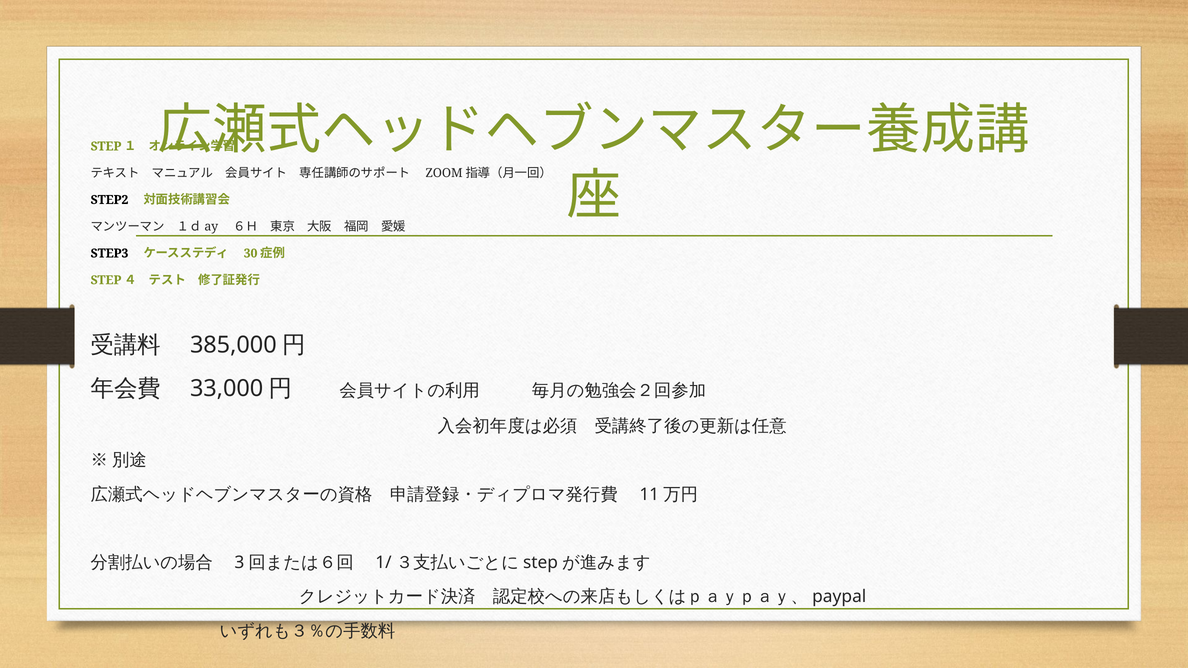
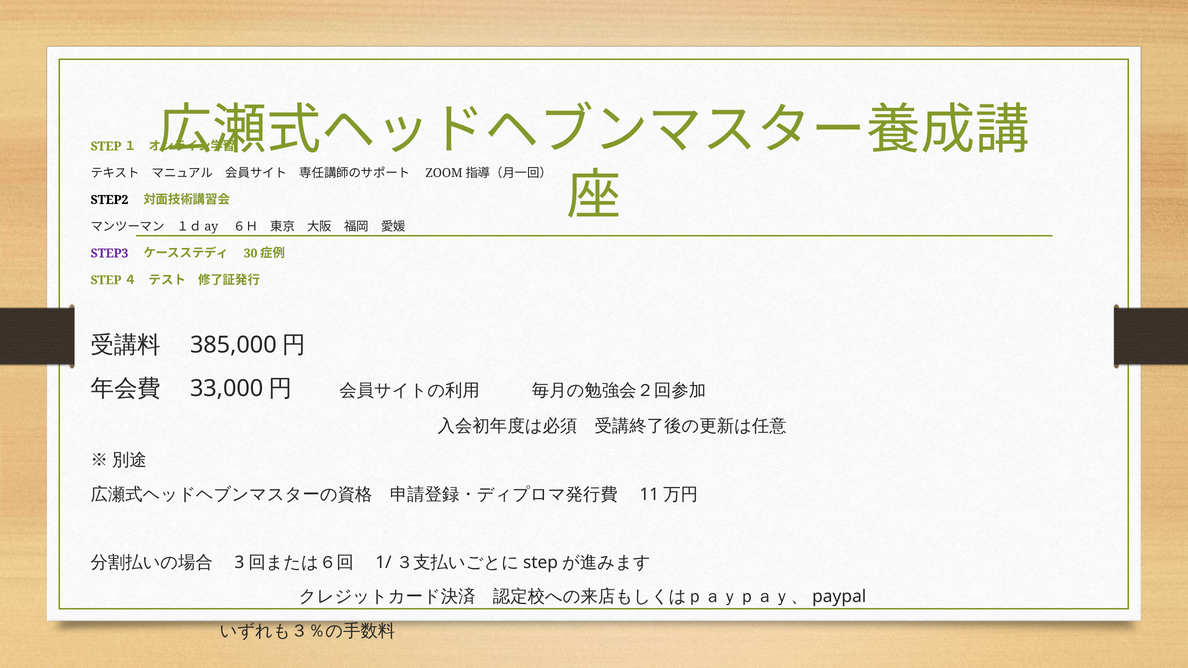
STEP3 colour: black -> purple (109, 253)
